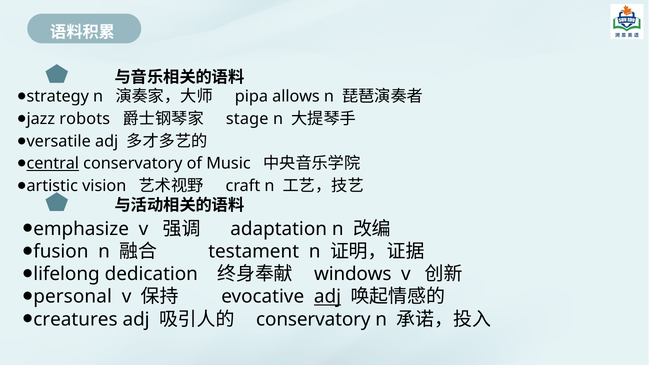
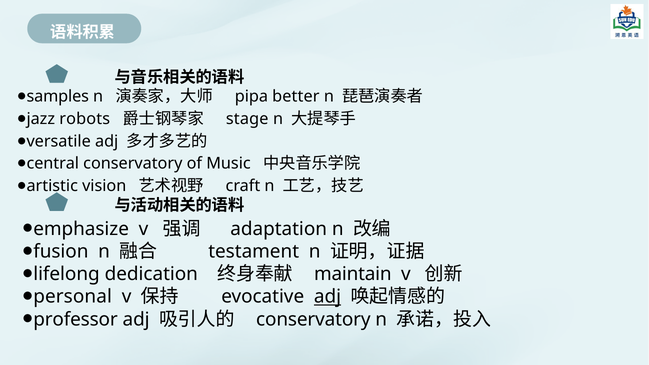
strategy: strategy -> samples (58, 97)
allows: allows -> better (296, 97)
central underline: present -> none (53, 164)
windows: windows -> maintain (353, 274)
creatures: creatures -> professor (76, 319)
